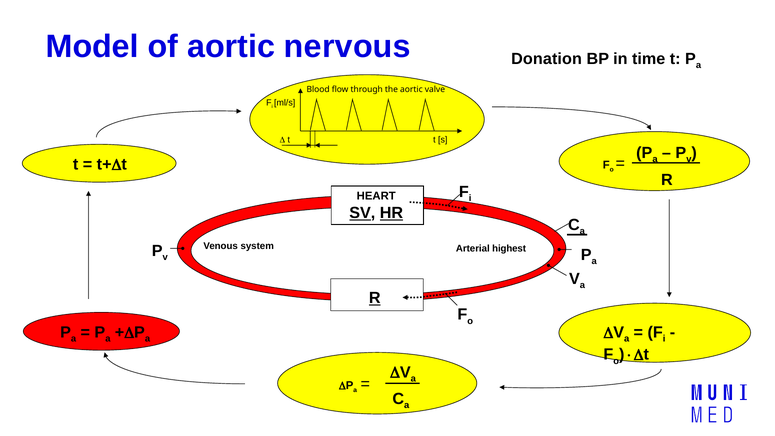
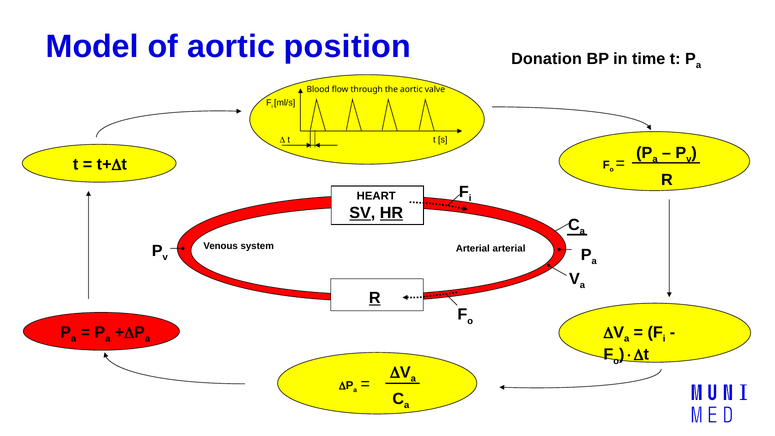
nervous: nervous -> position (347, 46)
Arterial highest: highest -> arterial (509, 248)
